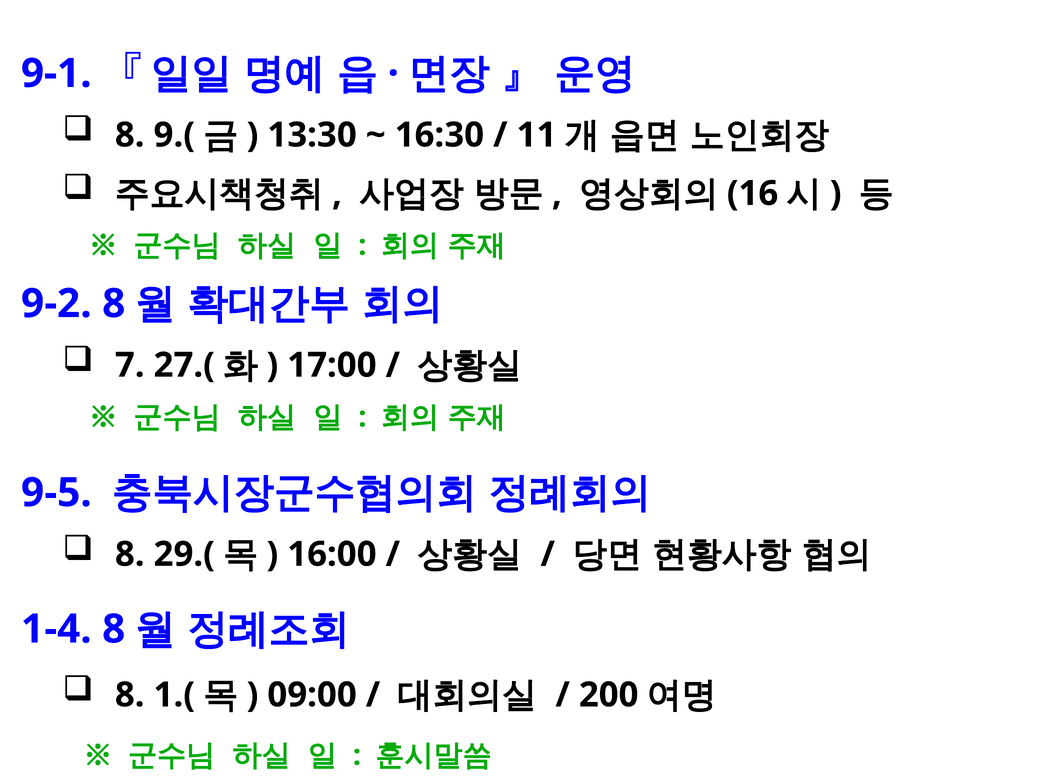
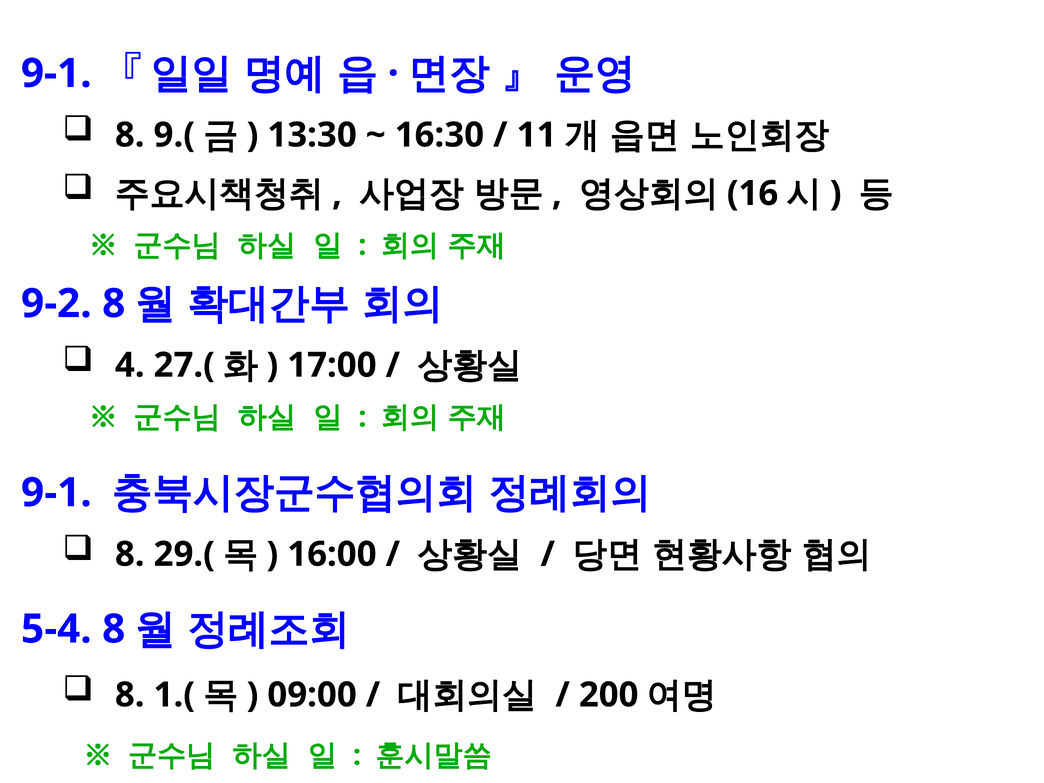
7: 7 -> 4 (130, 365)
9-5: 9-5 -> 9-1 (56, 493)
1-4: 1-4 -> 5-4 (56, 629)
